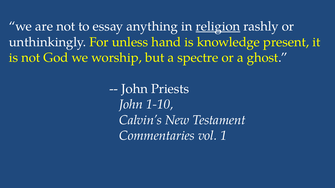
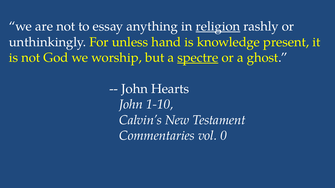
spectre underline: none -> present (198, 58)
Priests: Priests -> Hearts (170, 89)
1: 1 -> 0 (224, 136)
